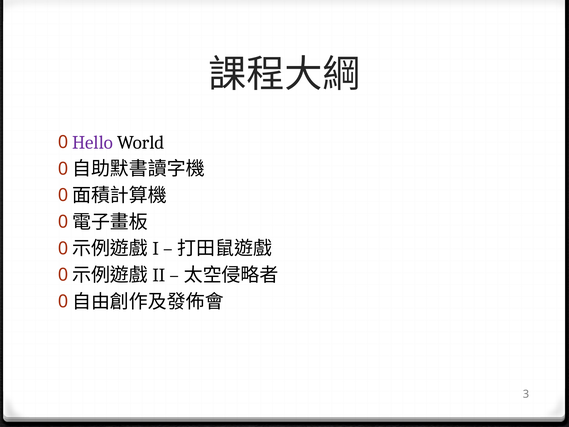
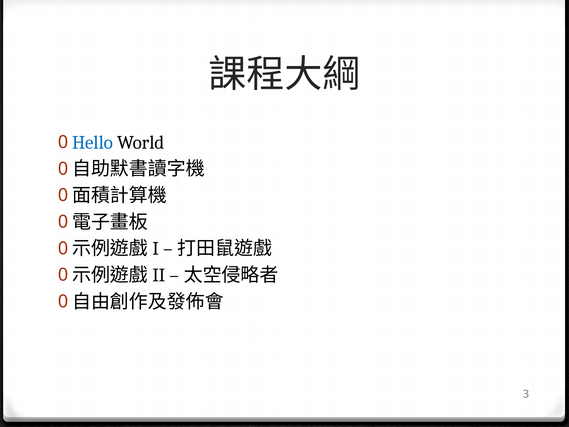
Hello colour: purple -> blue (93, 142)
